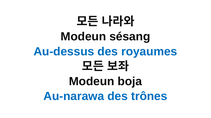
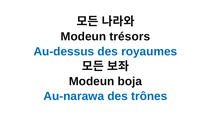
sésang: sésang -> trésors (130, 37)
